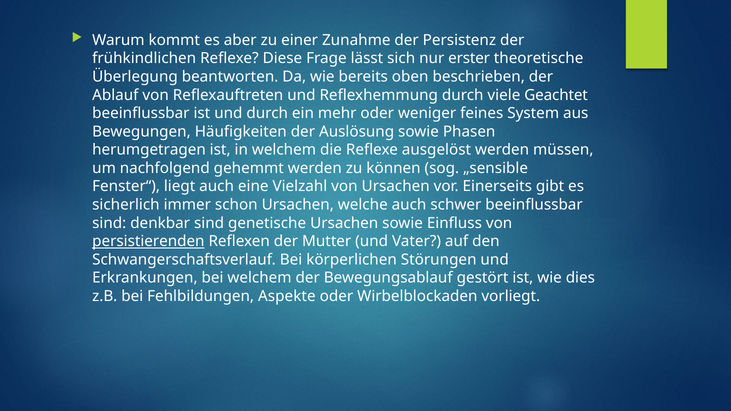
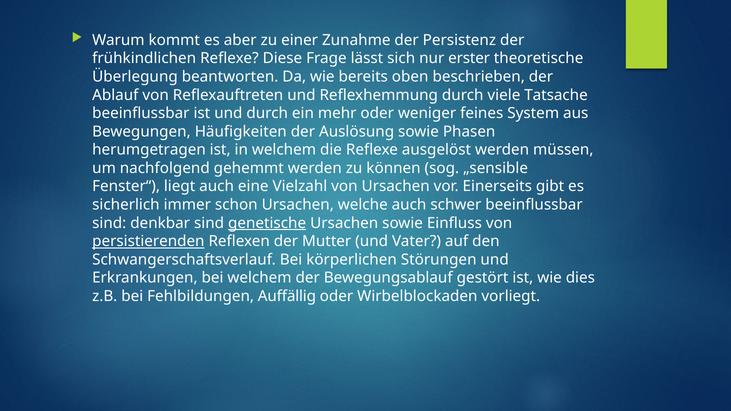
Geachtet: Geachtet -> Tatsache (556, 95)
genetische underline: none -> present (267, 223)
Aspekte: Aspekte -> Auffällig (287, 296)
